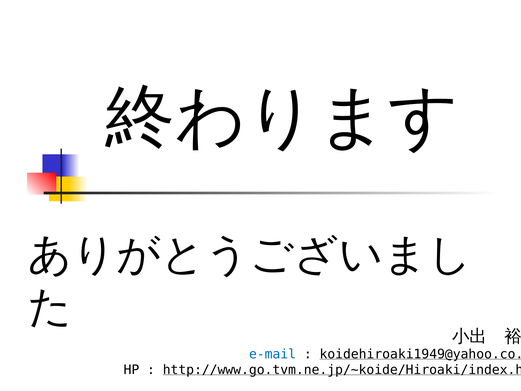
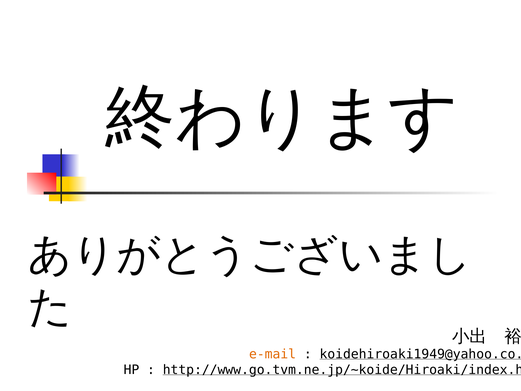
e-mail colour: blue -> orange (273, 354)
